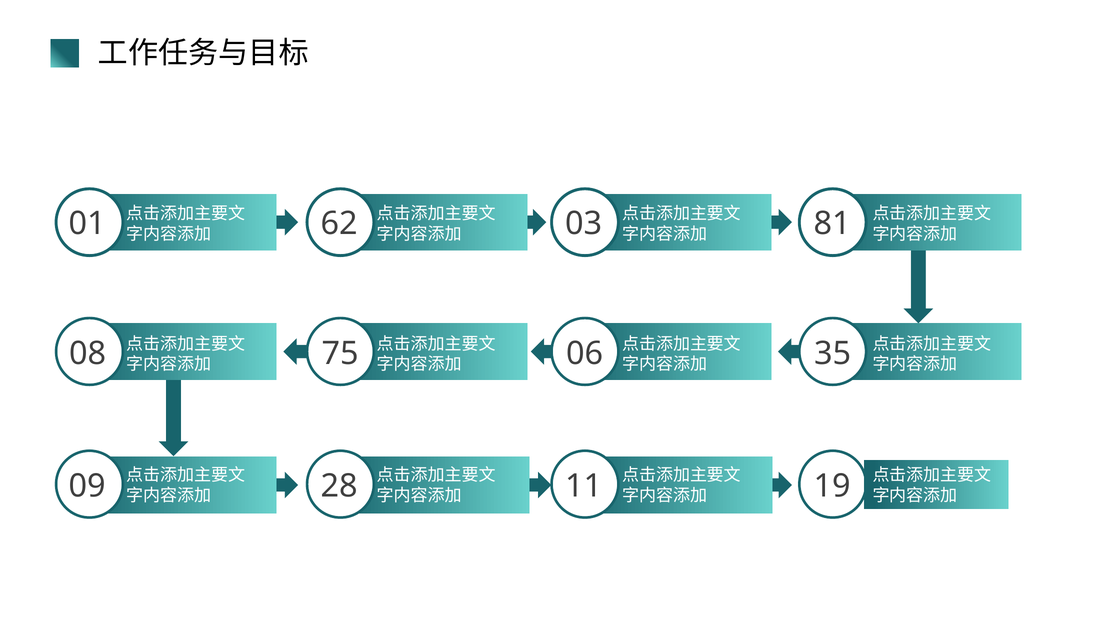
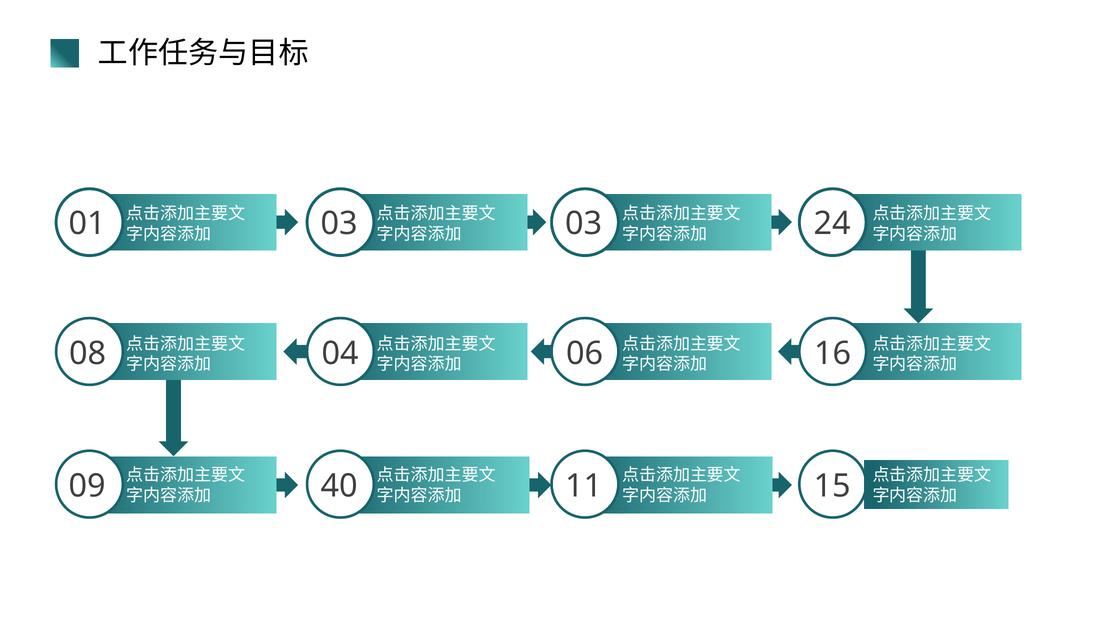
01 62: 62 -> 03 (339, 224)
81: 81 -> 24 (832, 224)
75: 75 -> 04 (340, 354)
35: 35 -> 16 (833, 354)
28: 28 -> 40 (339, 486)
19: 19 -> 15 (832, 486)
